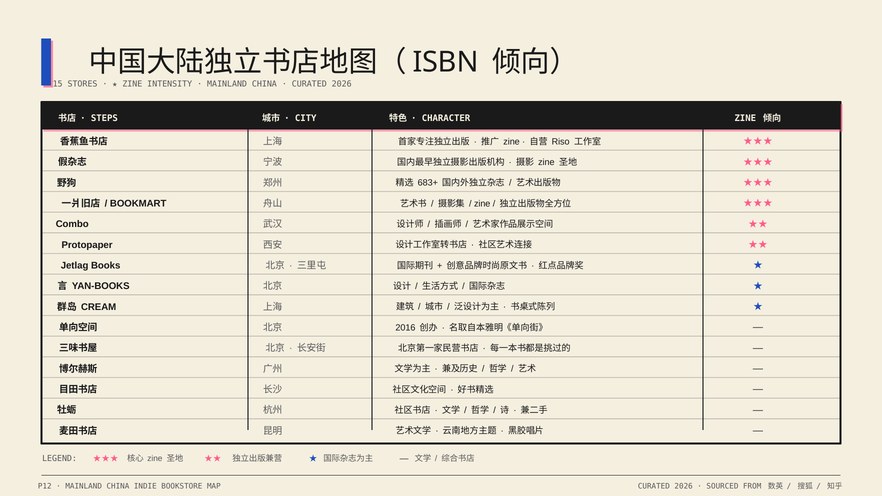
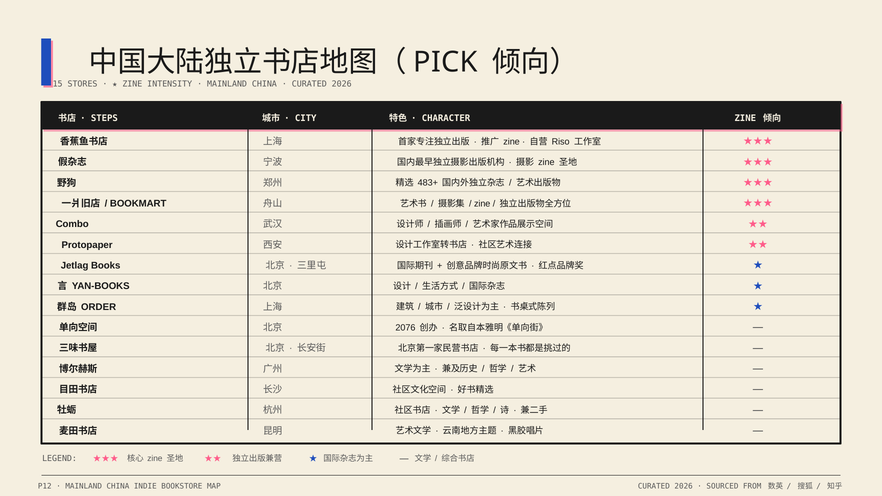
ISBN: ISBN -> PICK (445, 62)
683+: 683+ -> 483+ (428, 183)
CREAM: CREAM -> ORDER (99, 307)
2016: 2016 -> 2076 (405, 328)
